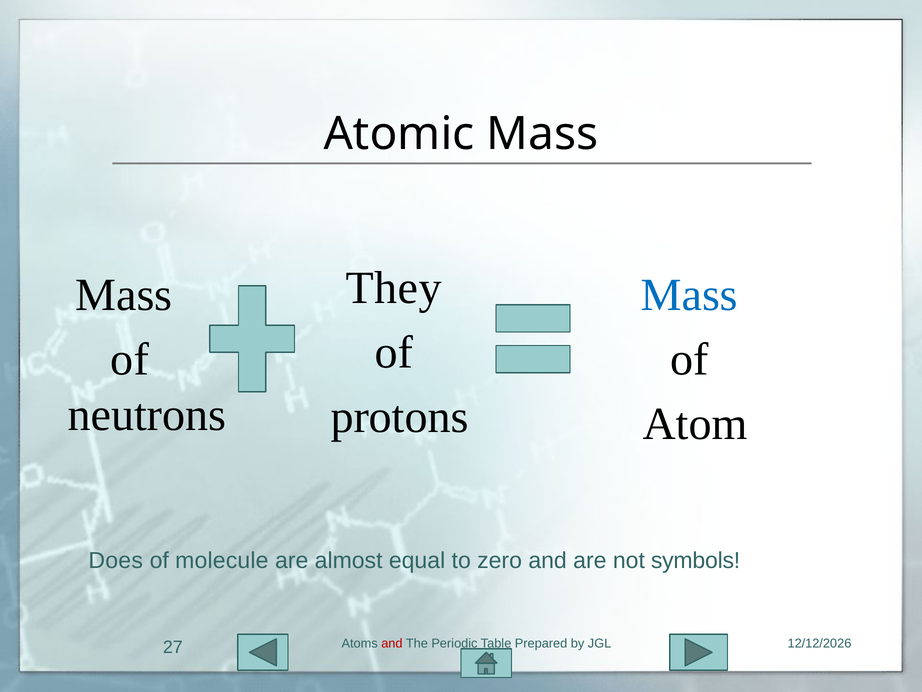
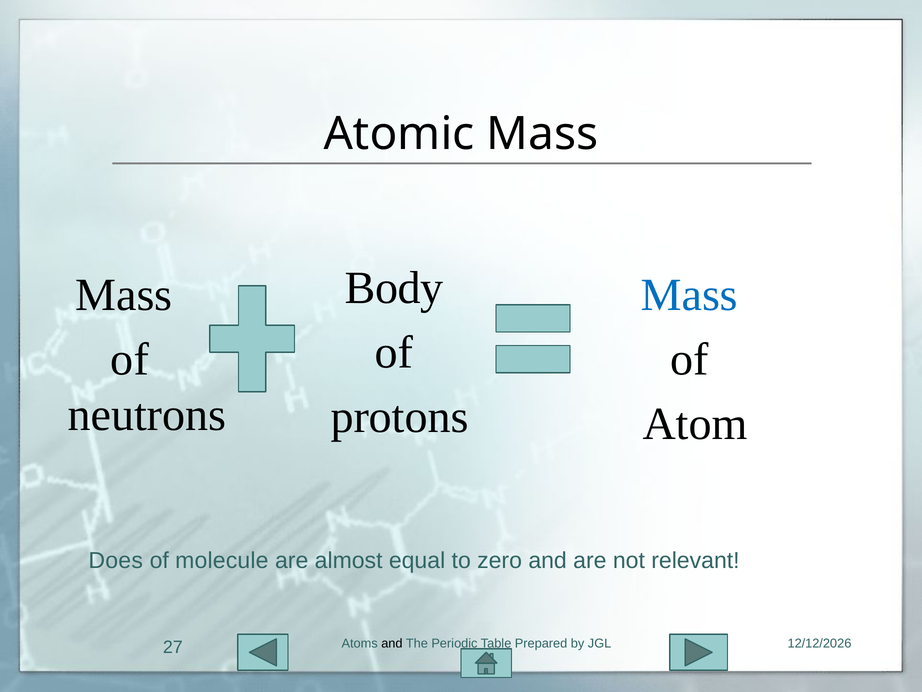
They: They -> Body (394, 288)
symbols: symbols -> relevant (695, 560)
and colour: red -> black (392, 643)
